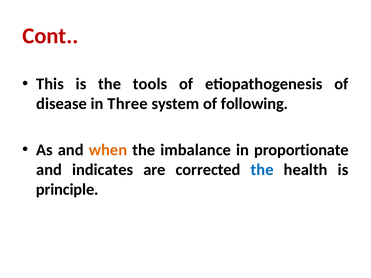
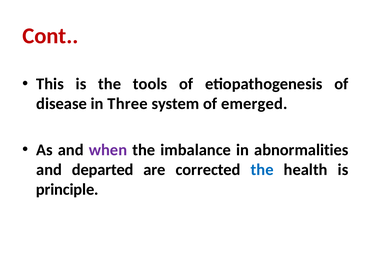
following: following -> emerged (254, 104)
when colour: orange -> purple (108, 150)
proportionate: proportionate -> abnormalities (301, 150)
indicates: indicates -> departed (103, 170)
